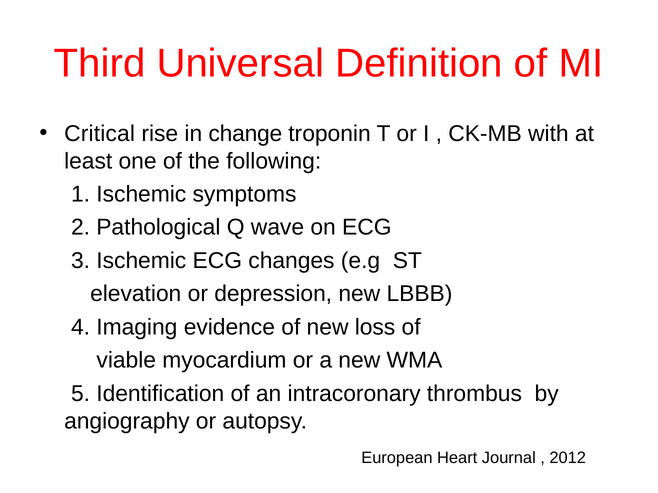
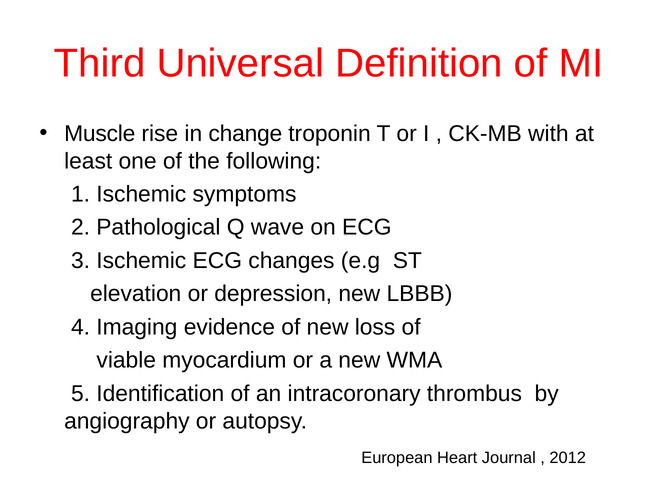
Critical: Critical -> Muscle (100, 134)
